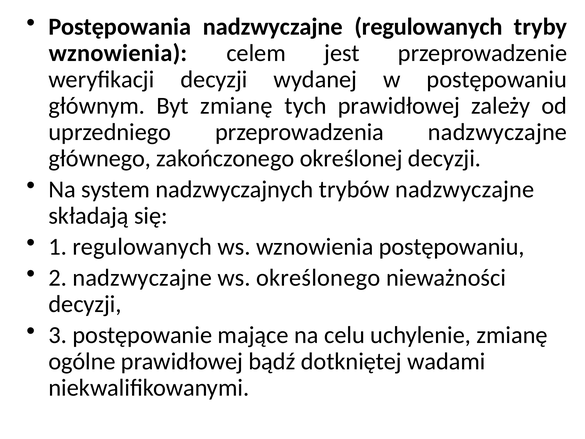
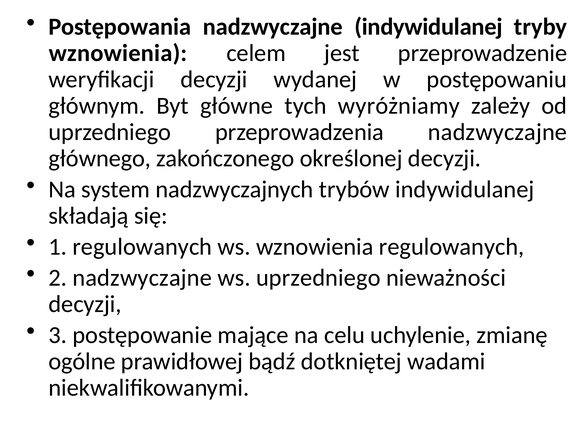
nadzwyczajne regulowanych: regulowanych -> indywidulanej (429, 27)
Byt zmianę: zmianę -> główne (237, 106)
tych prawidłowej: prawidłowej -> wyróżniamy (399, 106)
trybów nadzwyczajne: nadzwyczajne -> indywidulanej (465, 189)
wznowienia postępowaniu: postępowaniu -> regulowanych (452, 247)
ws określonego: określonego -> uprzedniego (318, 278)
